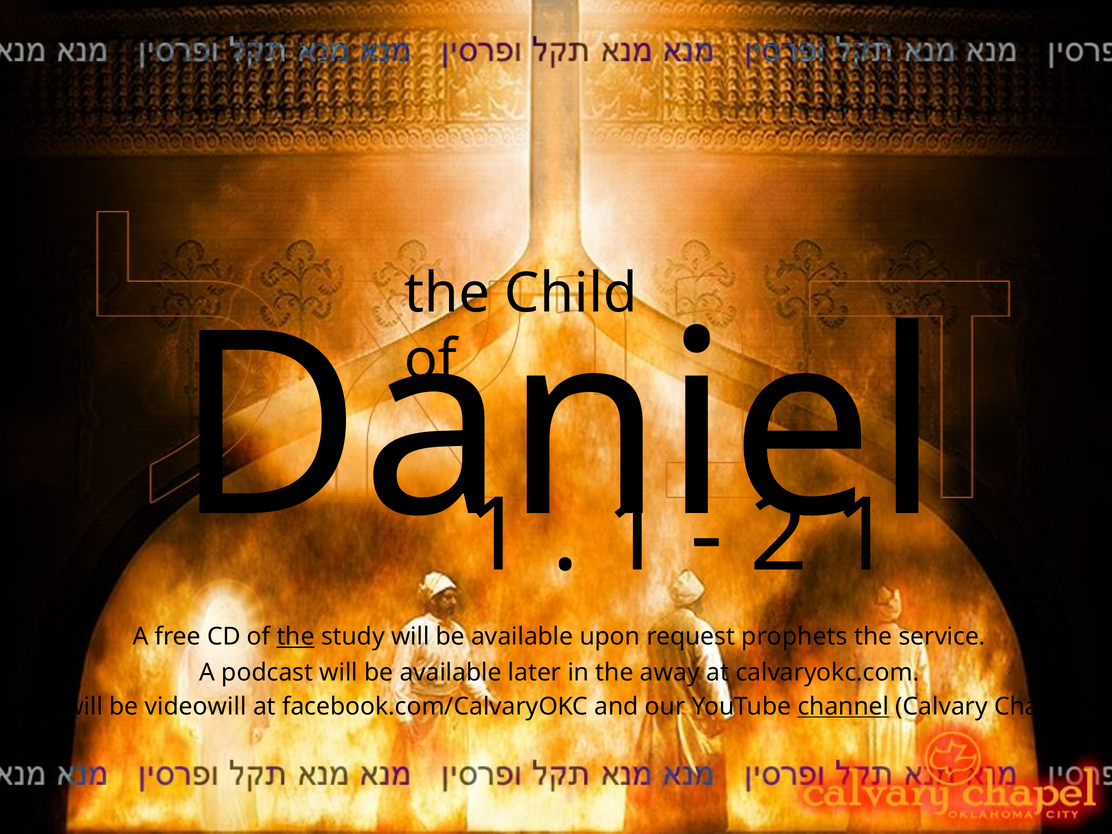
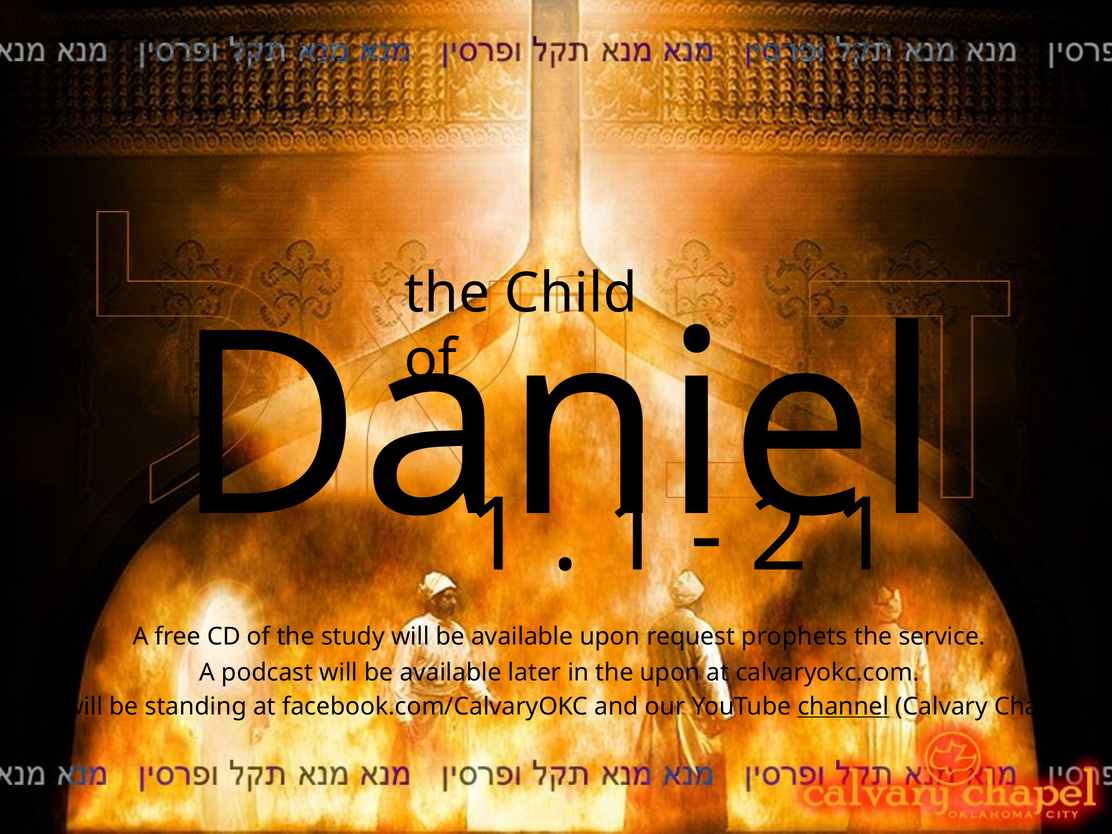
the underline: present -> none (296, 637)
the away: away -> upon (670, 672)
be videowill: videowill -> standing (196, 706)
